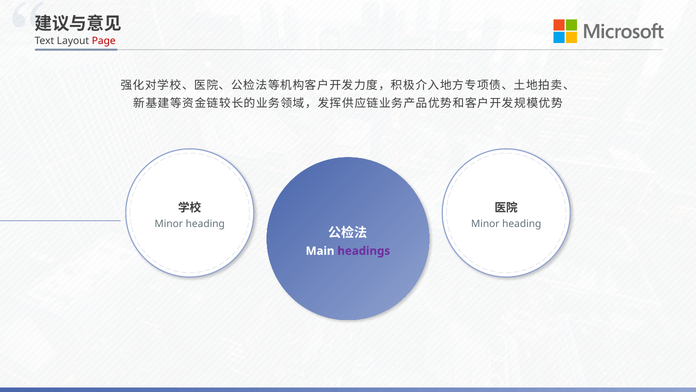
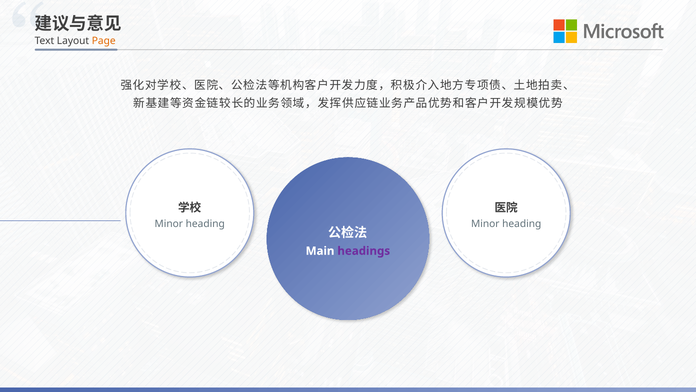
Page colour: red -> orange (104, 41)
